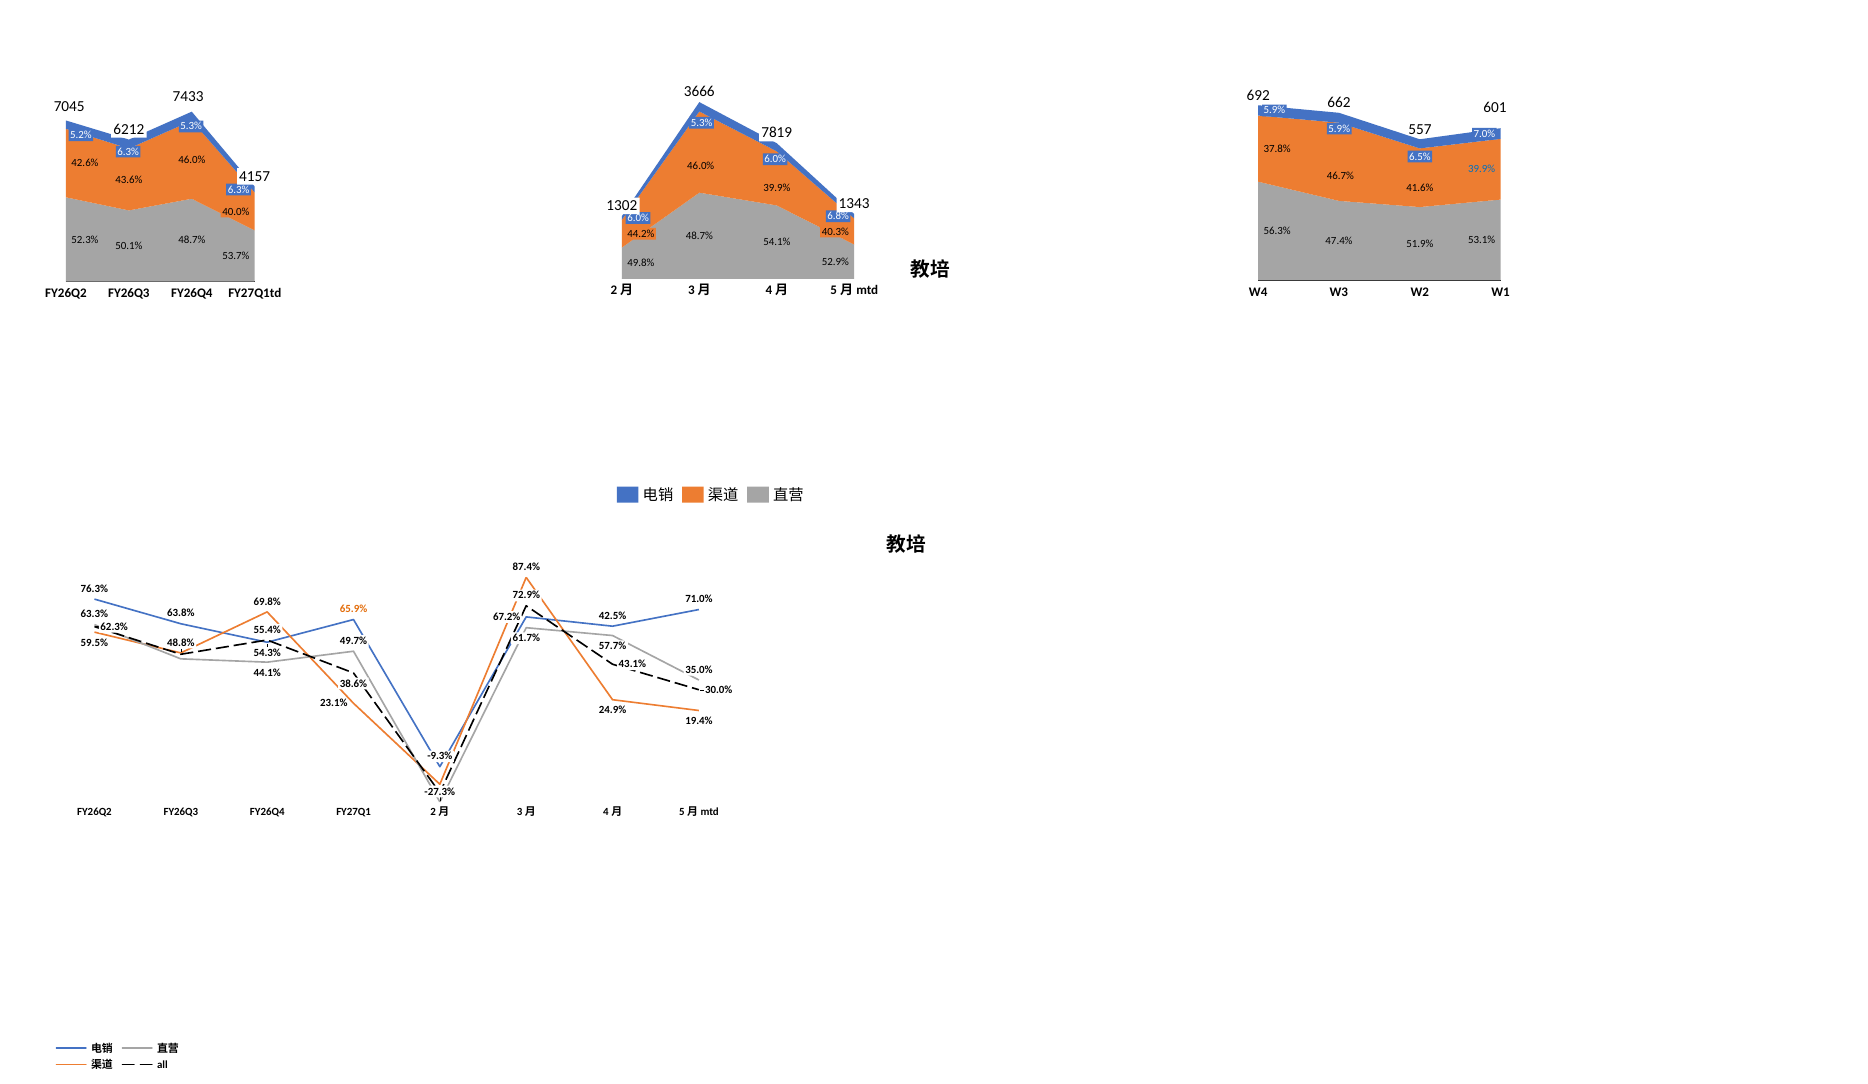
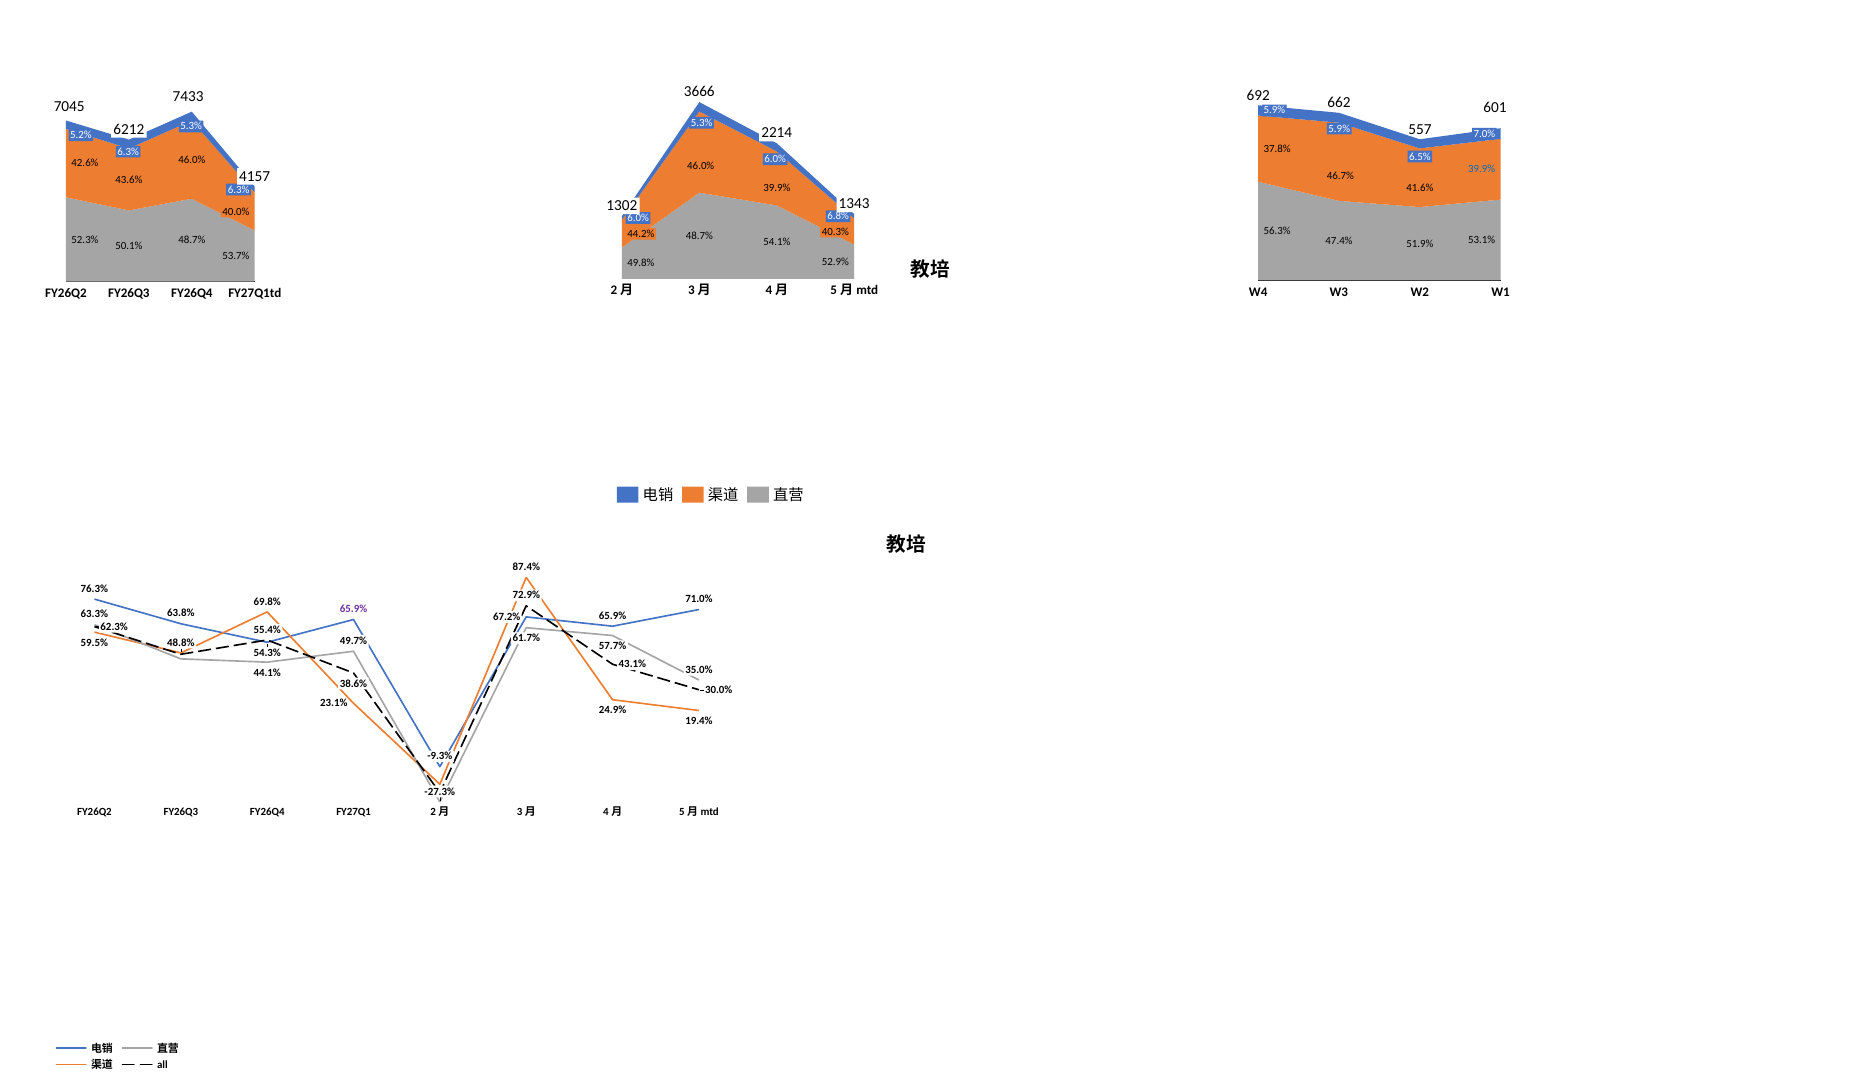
7819: 7819 -> 2214 (777, 133)
65.9% colour: orange -> purple (354, 609)
42.5%: 42.5% -> 65.9% (613, 616)
